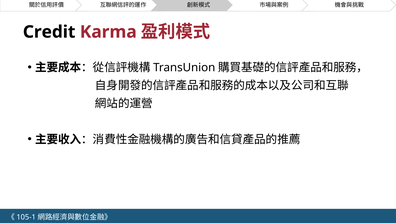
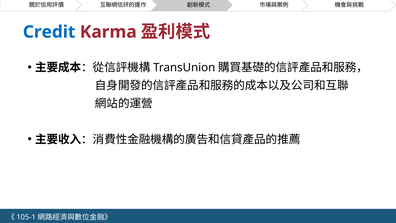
Credit colour: black -> blue (49, 32)
